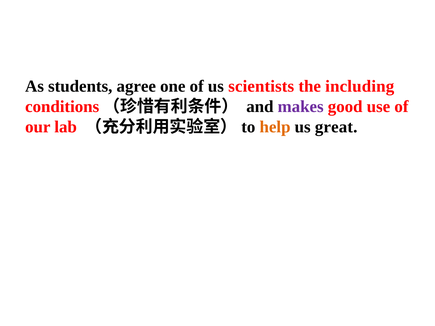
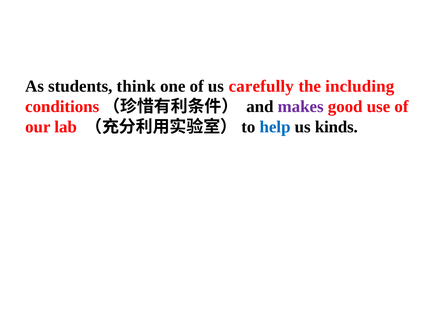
agree: agree -> think (136, 86)
scientists: scientists -> carefully (261, 86)
help colour: orange -> blue (275, 127)
great: great -> kinds (336, 127)
